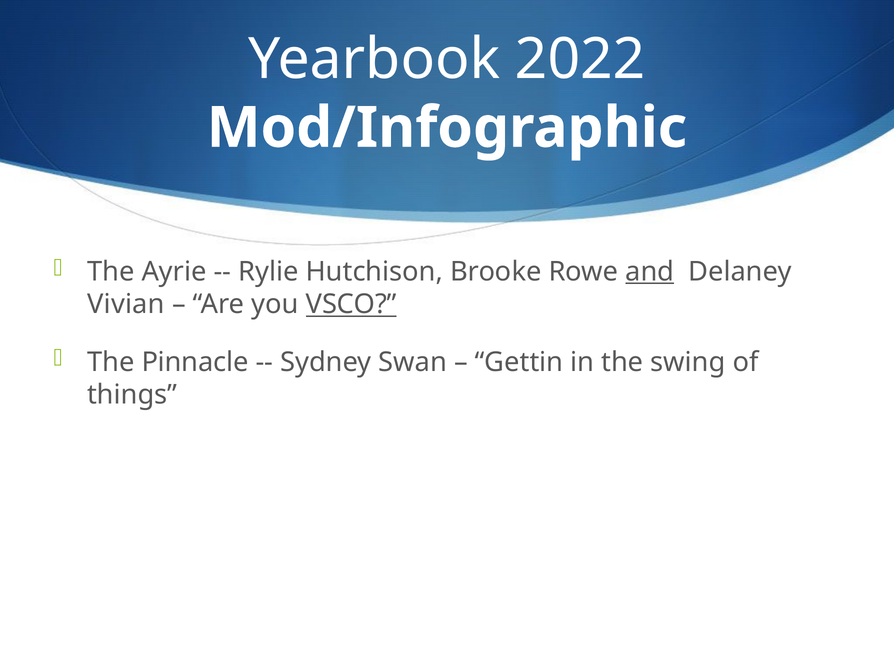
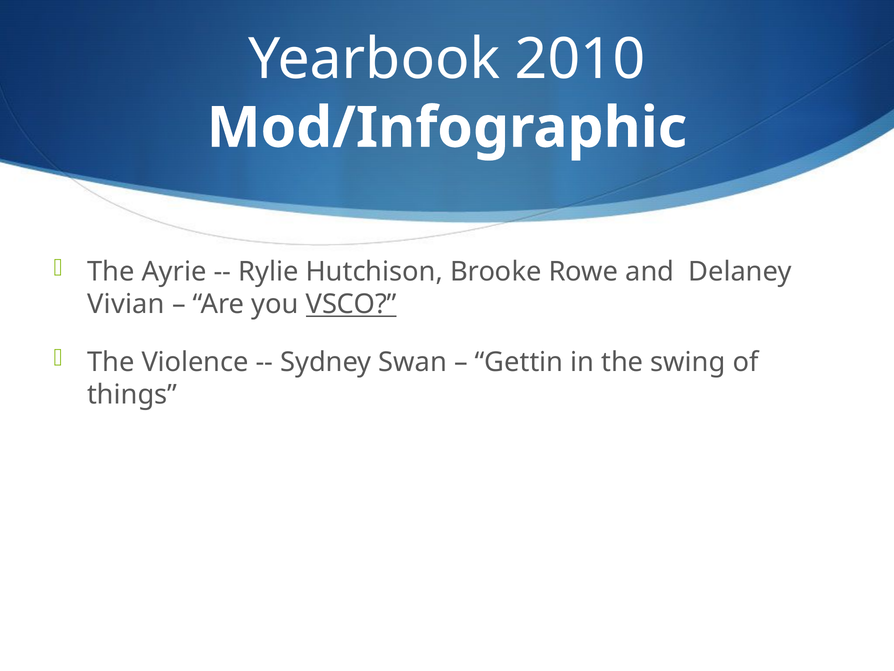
2022: 2022 -> 2010 (580, 59)
and underline: present -> none (650, 271)
Pinnacle: Pinnacle -> Violence (195, 362)
